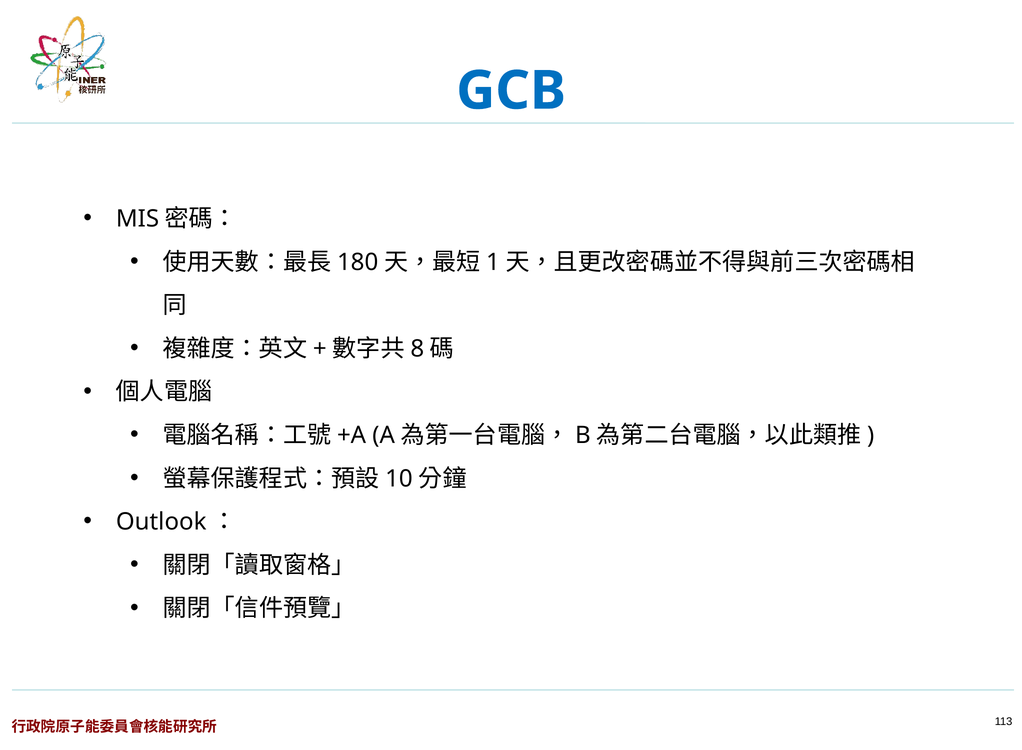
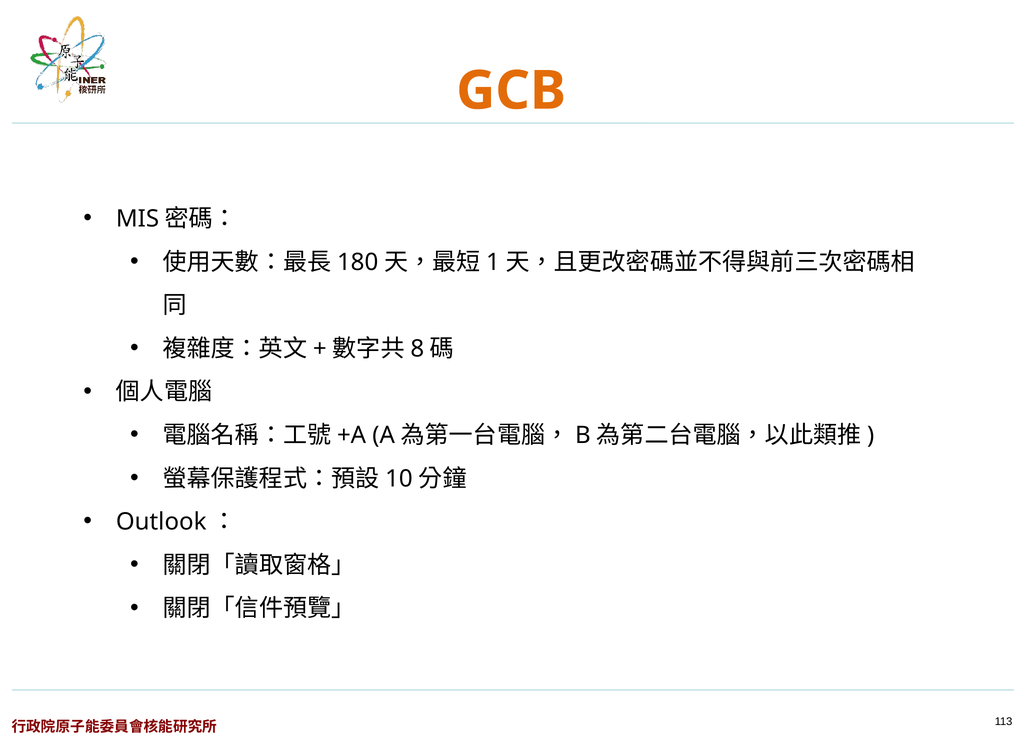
GCB colour: blue -> orange (511, 91)
